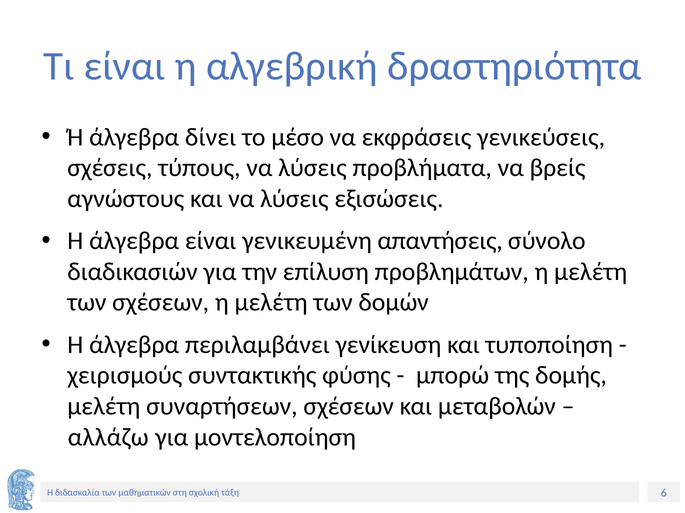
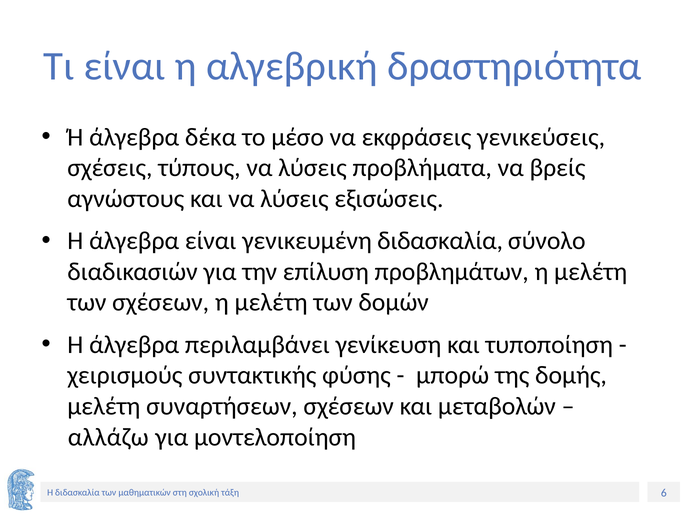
δίνει: δίνει -> δέκα (211, 137)
γενικευμένη απαντήσεις: απαντήσεις -> διδασκαλία (440, 241)
